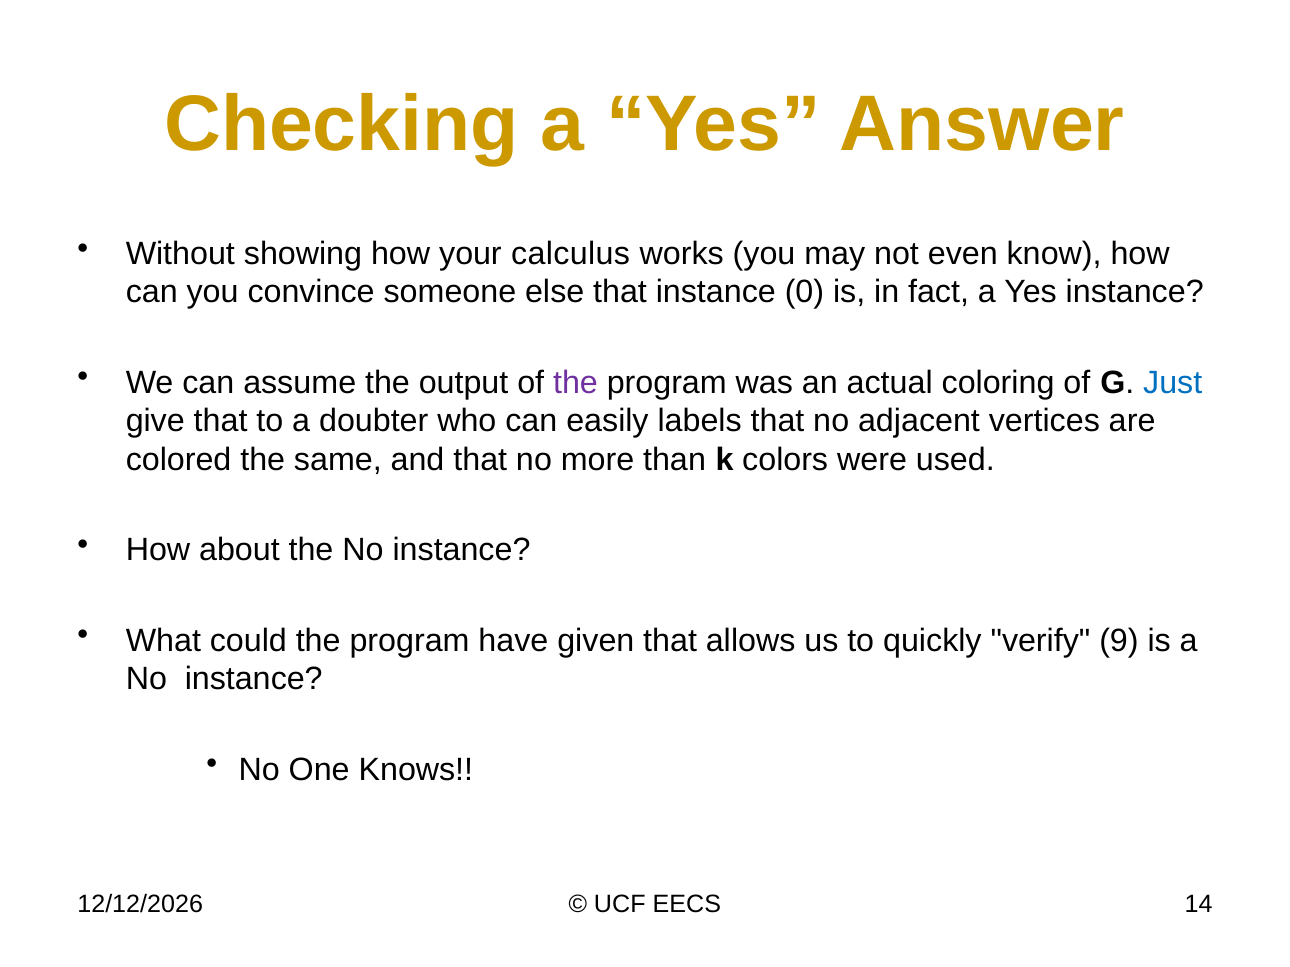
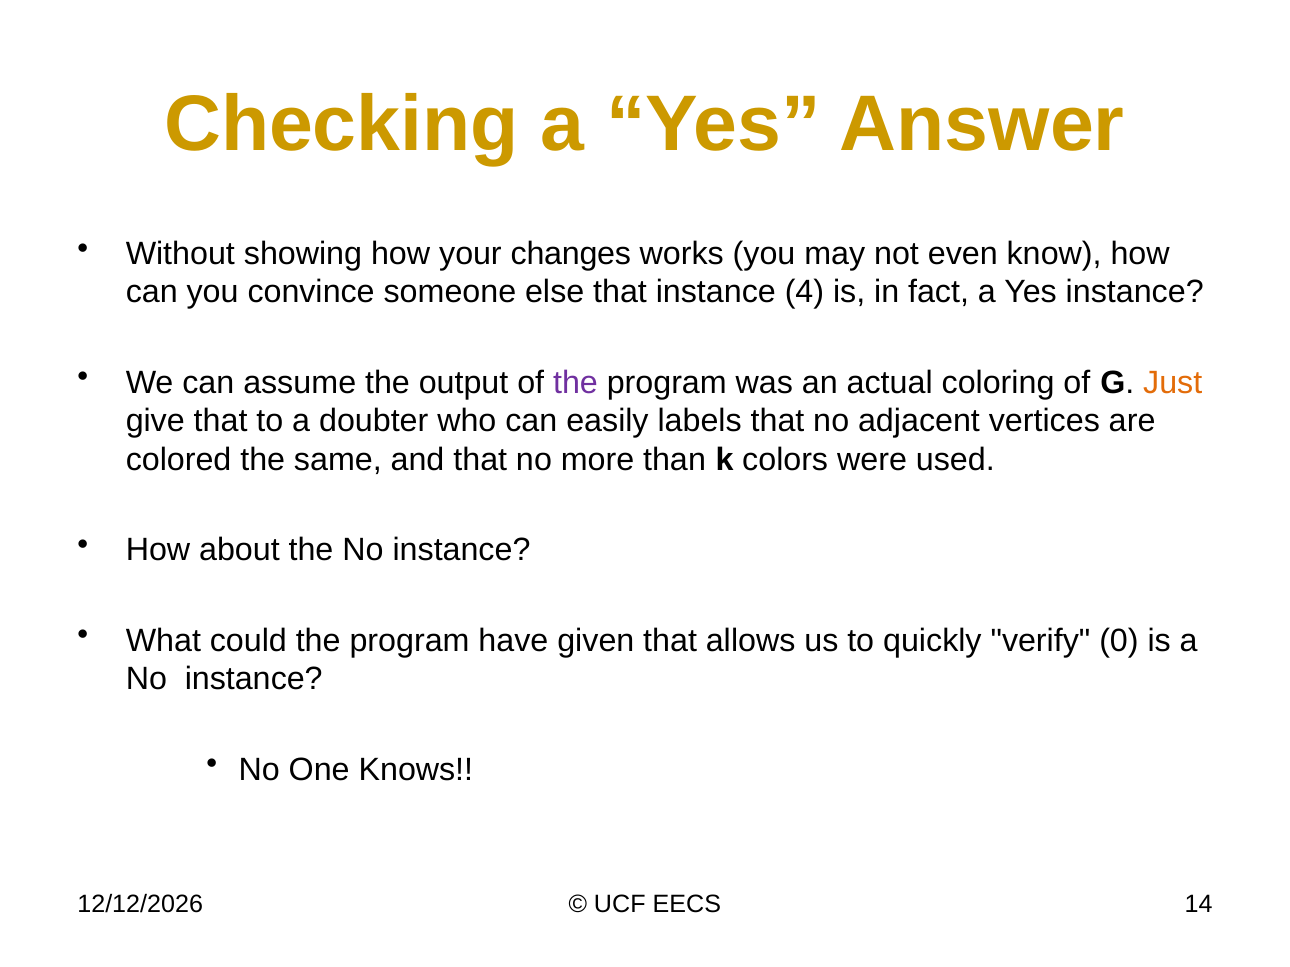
calculus: calculus -> changes (571, 254)
0: 0 -> 4 (804, 293)
Just colour: blue -> orange (1173, 383)
9: 9 -> 0 (1119, 641)
